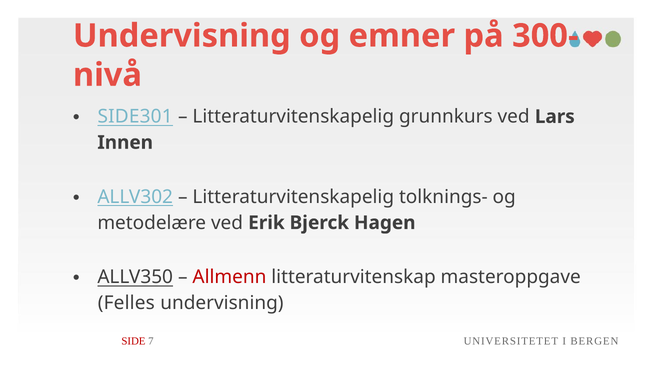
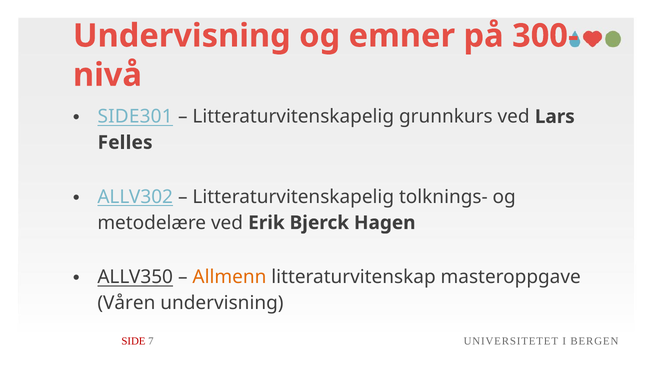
Innen: Innen -> Felles (125, 142)
Allmenn colour: red -> orange (229, 277)
Felles: Felles -> Våren (126, 303)
